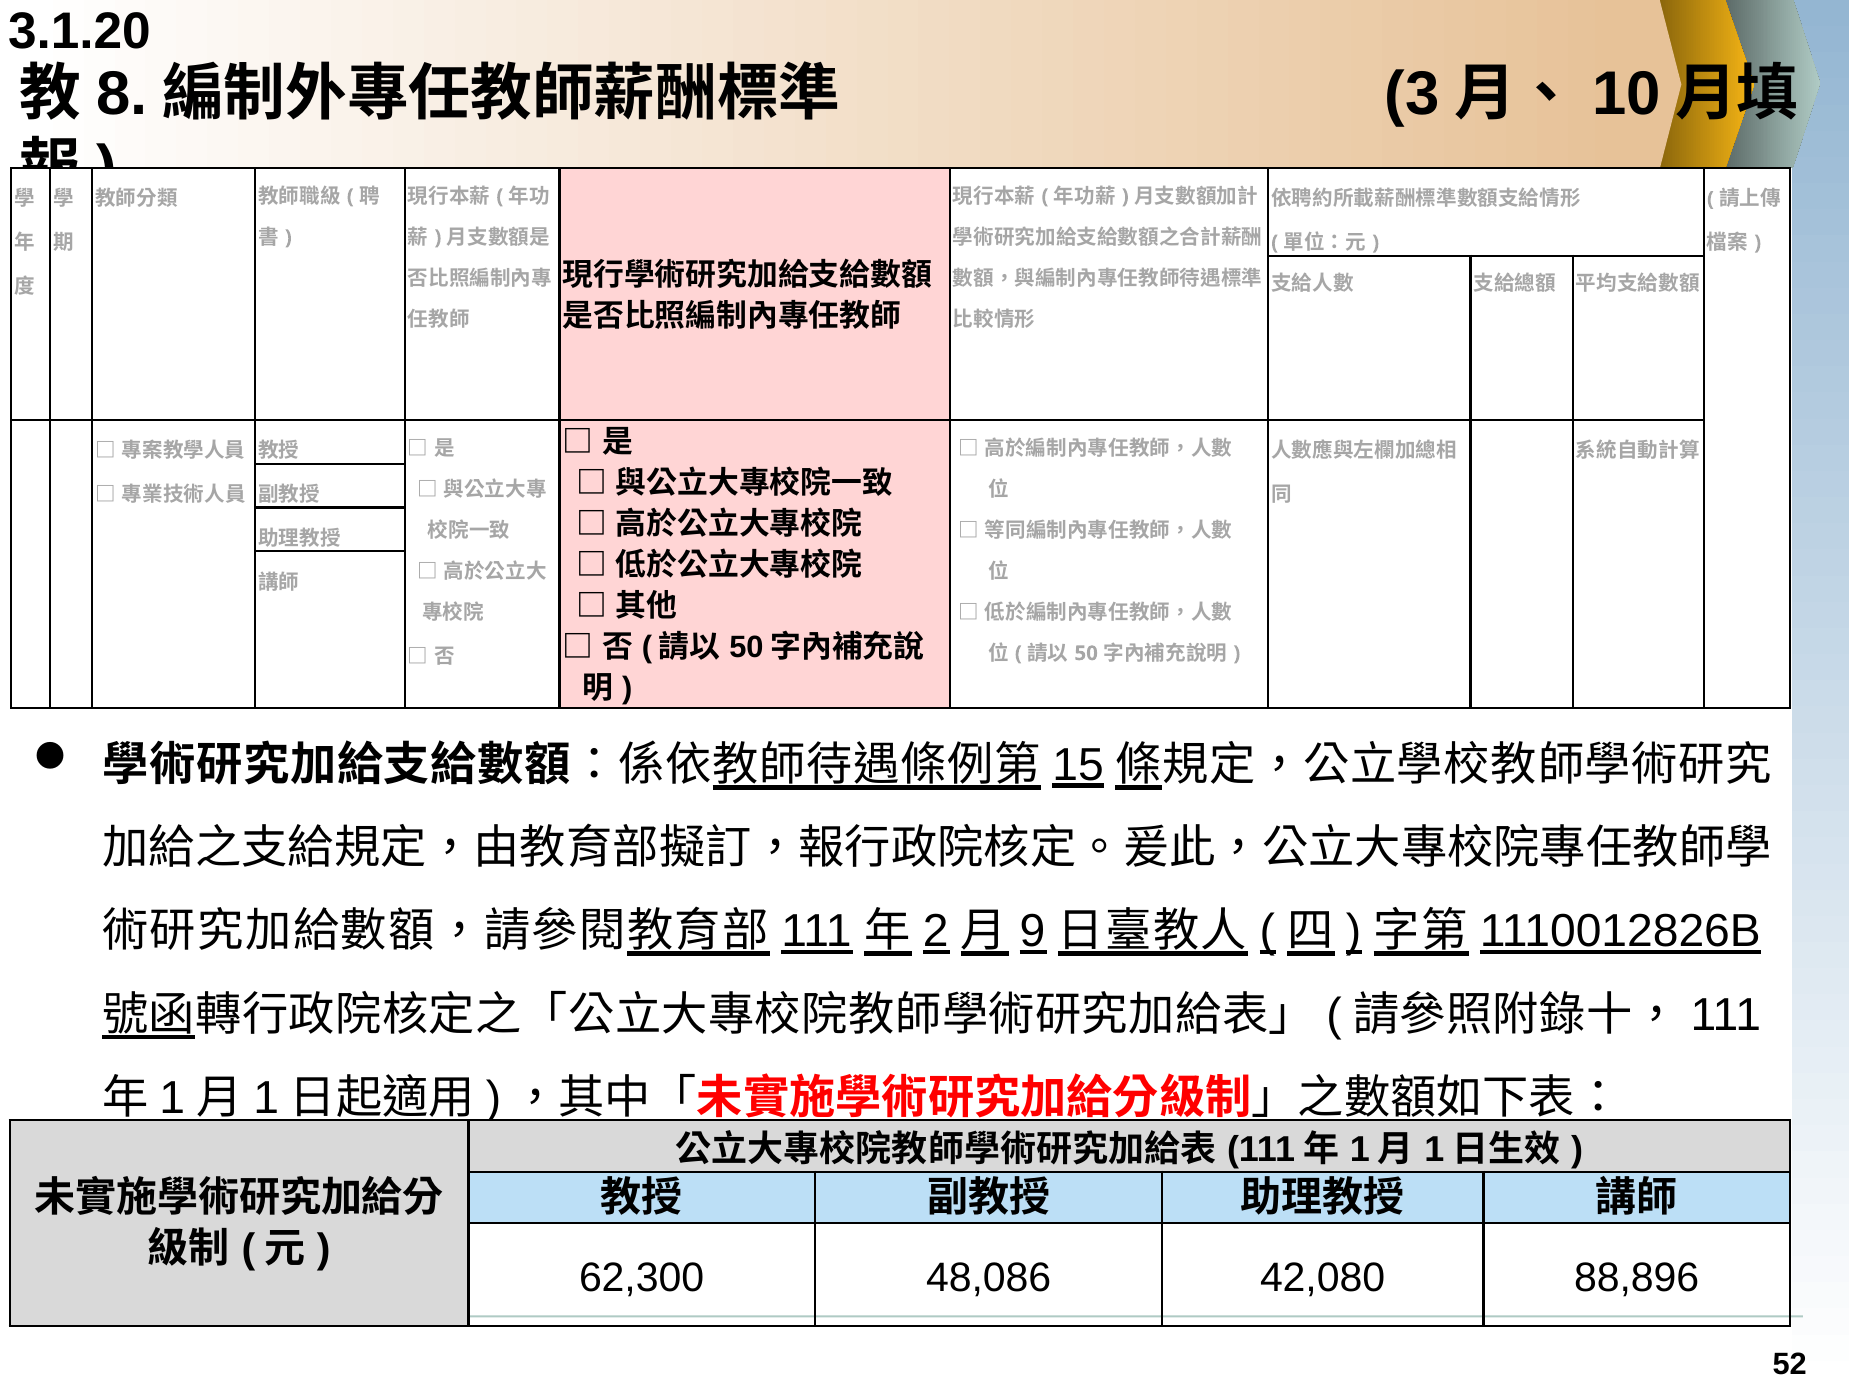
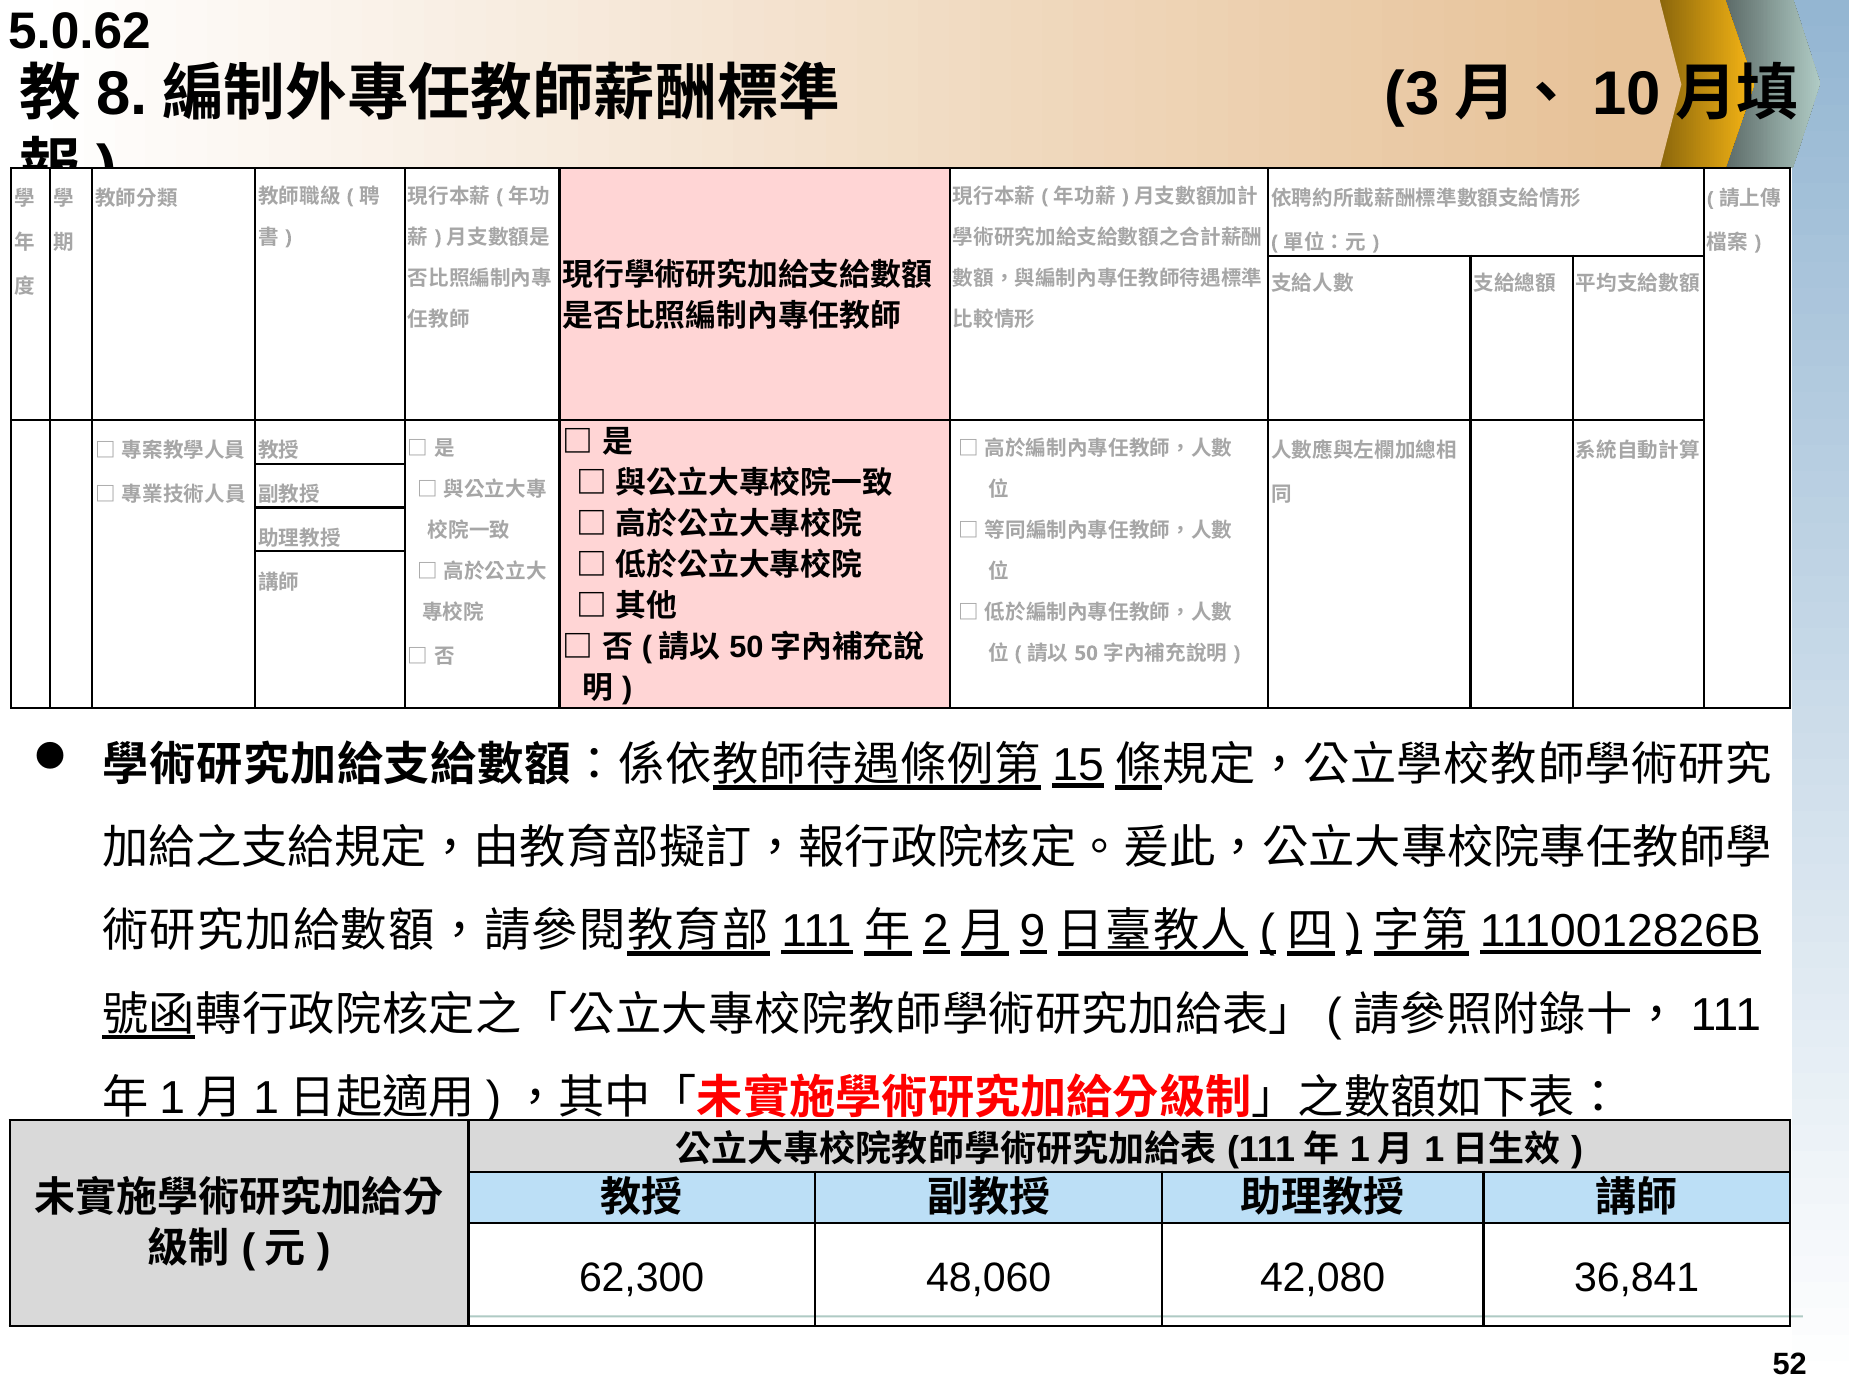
3.1.20: 3.1.20 -> 5.0.62 (79, 31)
48,086: 48,086 -> 48,060 (989, 1278)
88,896: 88,896 -> 36,841 (1637, 1278)
